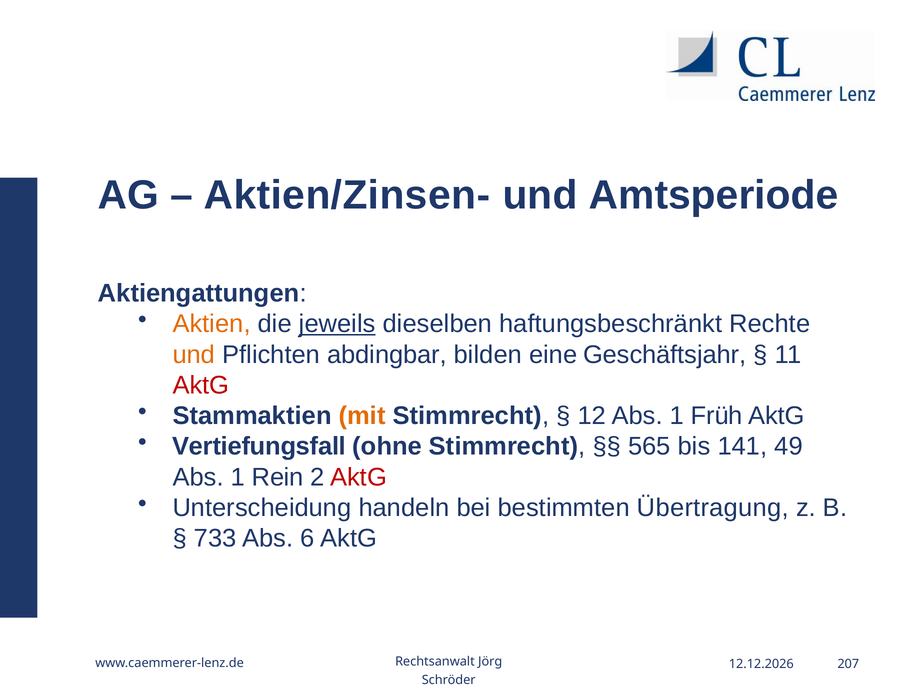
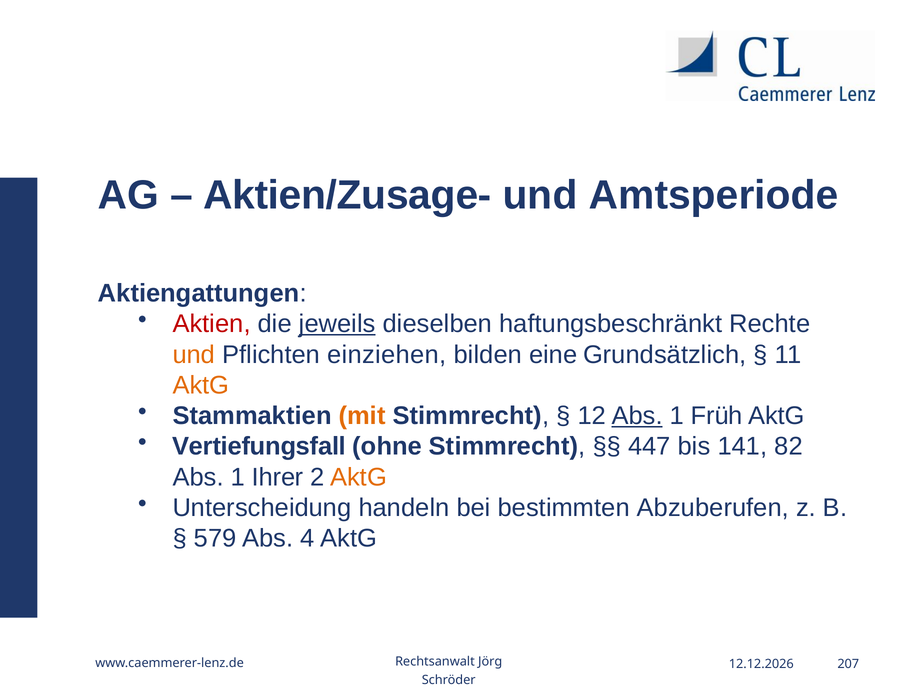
Aktien/Zinsen-: Aktien/Zinsen- -> Aktien/Zusage- (347, 195)
Aktien colour: orange -> red (212, 324)
abdingbar: abdingbar -> einziehen (387, 355)
Geschäftsjahr: Geschäftsjahr -> Grundsätzlich (665, 355)
AktG colour: red -> orange (201, 385)
Abs underline: none -> present (637, 416)
565: 565 -> 447 (649, 447)
49: 49 -> 82 (789, 447)
Rein: Rein -> Ihrer (278, 477)
AktG colour: red -> orange (359, 477)
Übertragung: Übertragung -> Abzuberufen (713, 508)
733: 733 -> 579 (215, 539)
6: 6 -> 4 (307, 539)
